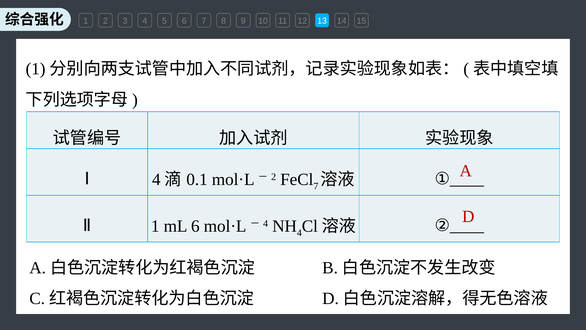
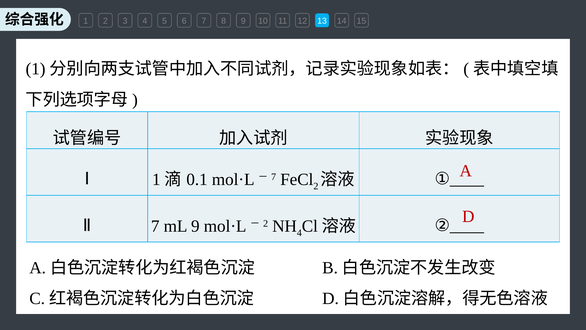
Ⅰ 4: 4 -> 1 (156, 180)
2: 2 -> 7 (274, 177)
7: 7 -> 2 (316, 186)
Ⅱ 1: 1 -> 7 (155, 226)
mL 6: 6 -> 9 (195, 226)
4: 4 -> 2 (266, 223)
